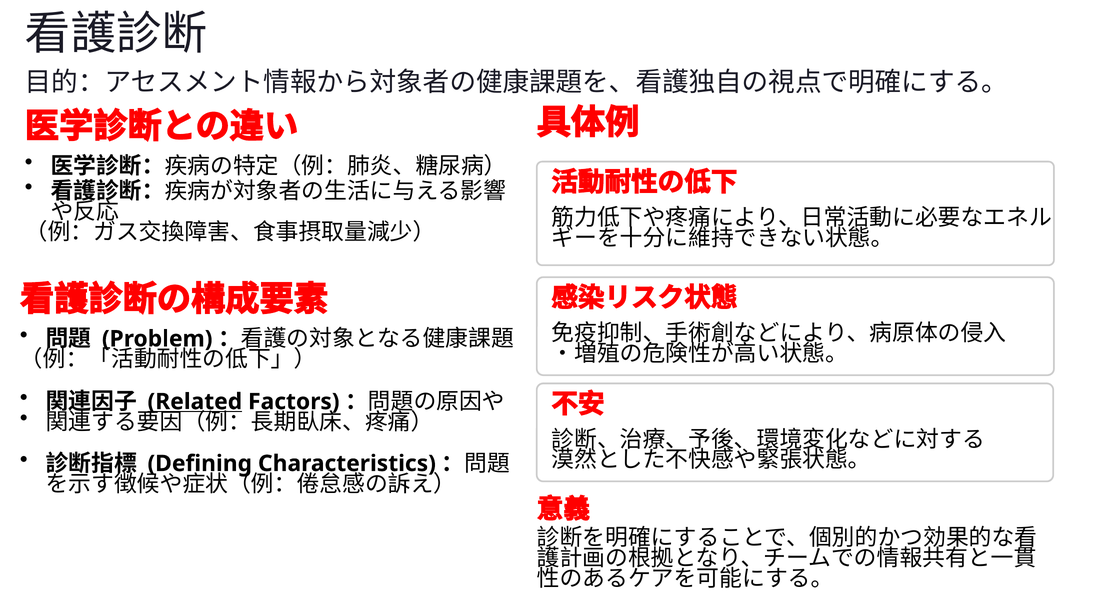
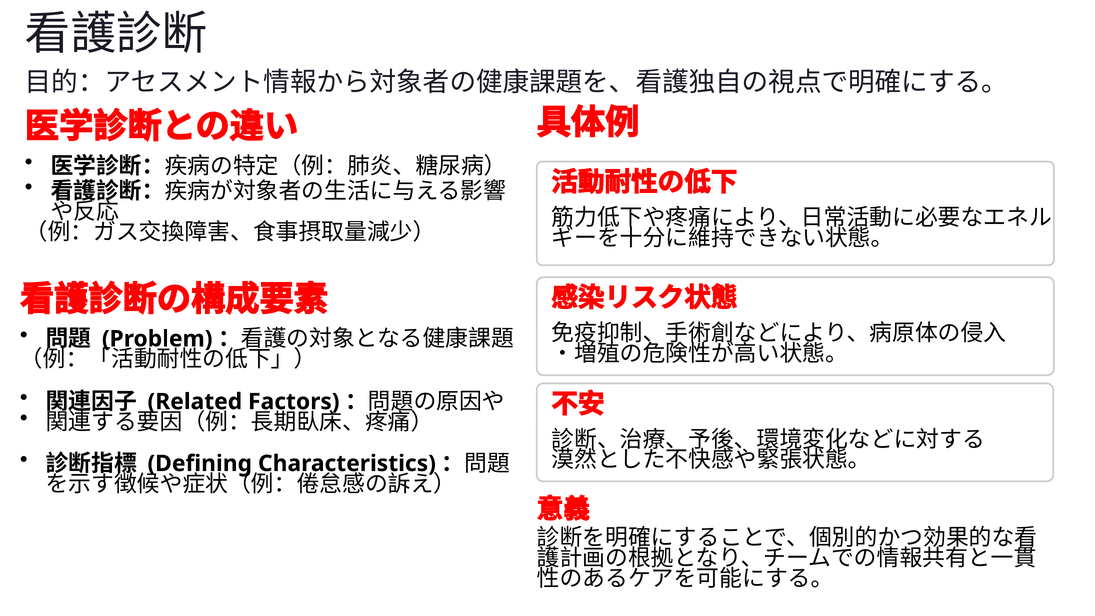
Related underline: present -> none (195, 402)
